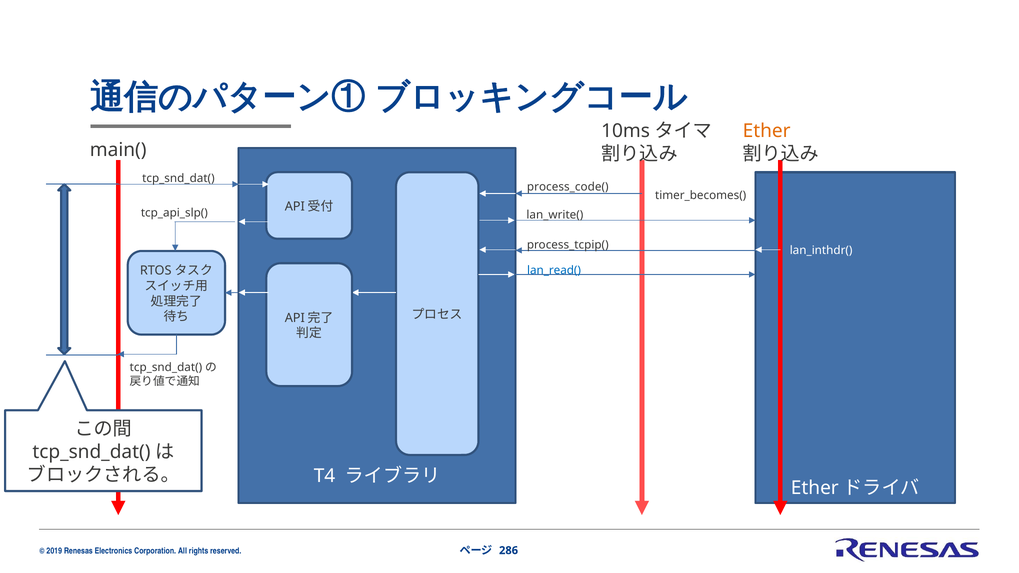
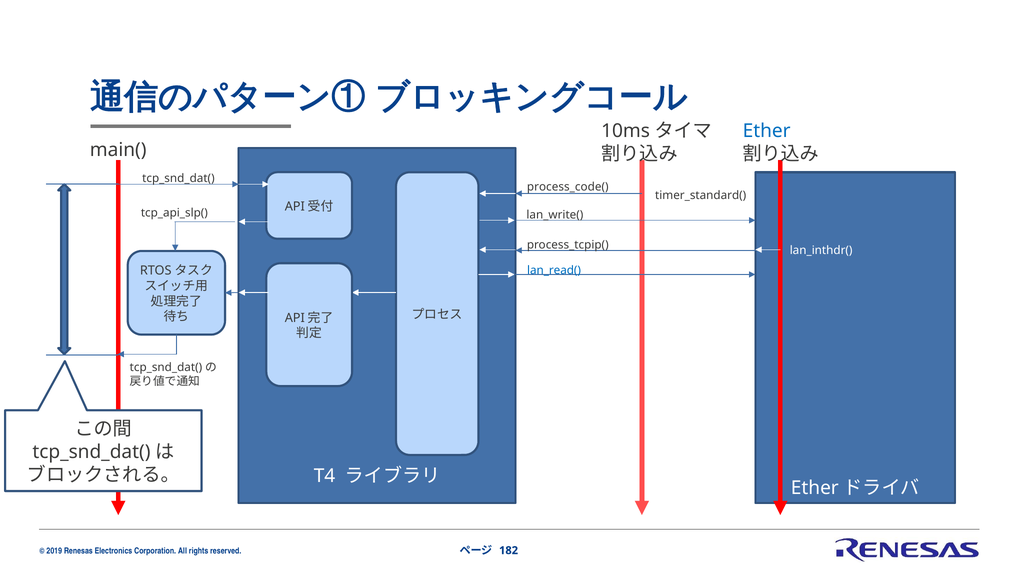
Ether colour: orange -> blue (767, 131)
timer_becomes(: timer_becomes( -> timer_standard( (701, 196)
286: 286 -> 182 (509, 551)
